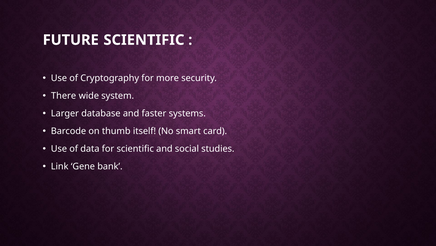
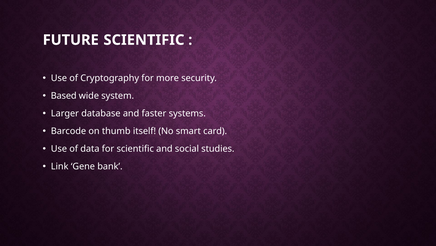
There: There -> Based (64, 96)
